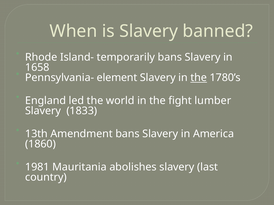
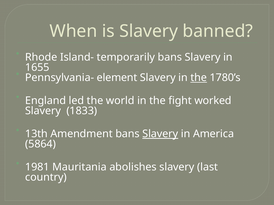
1658: 1658 -> 1655 (37, 68)
lumber: lumber -> worked (213, 101)
Slavery underline: none -> present (160, 134)
1860: 1860 -> 5864 (41, 144)
